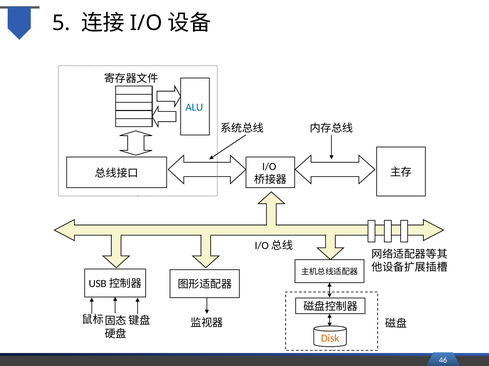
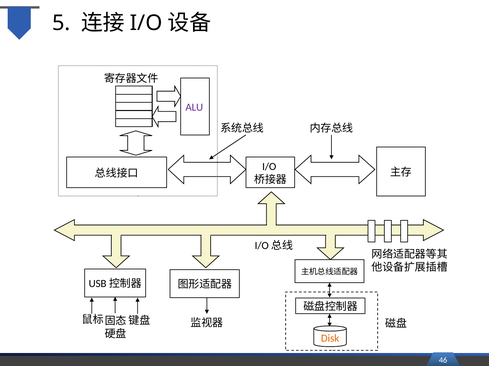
ALU colour: blue -> purple (194, 107)
